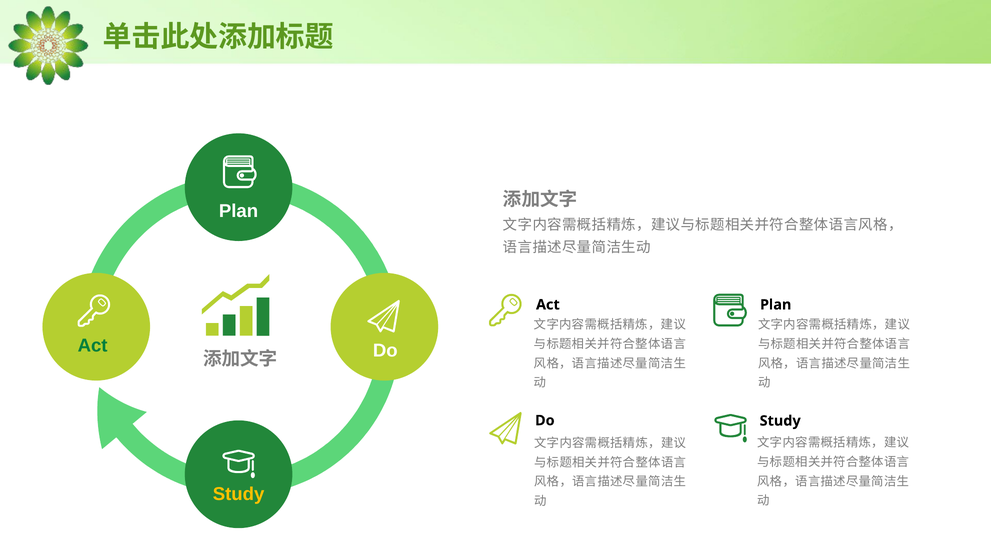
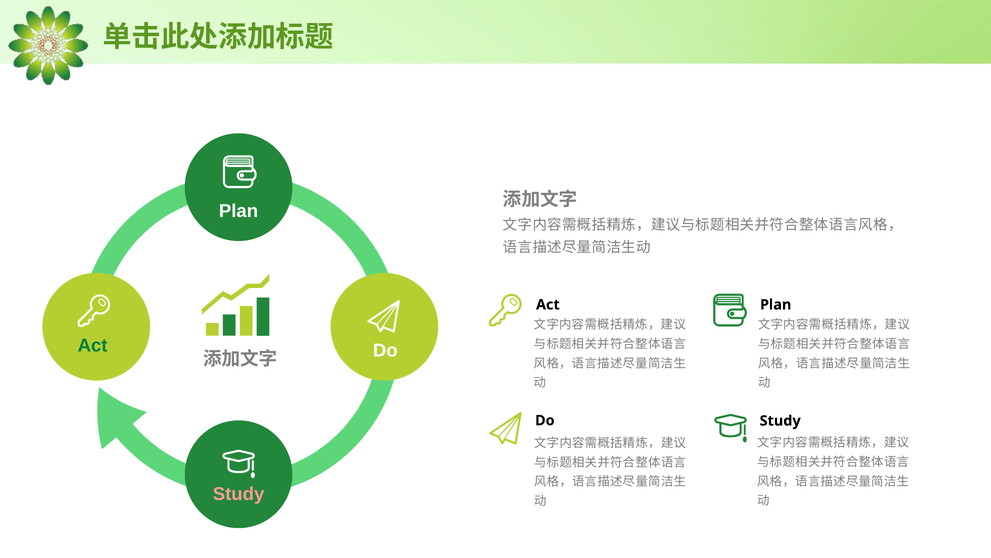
Study colour: yellow -> pink (239, 494)
